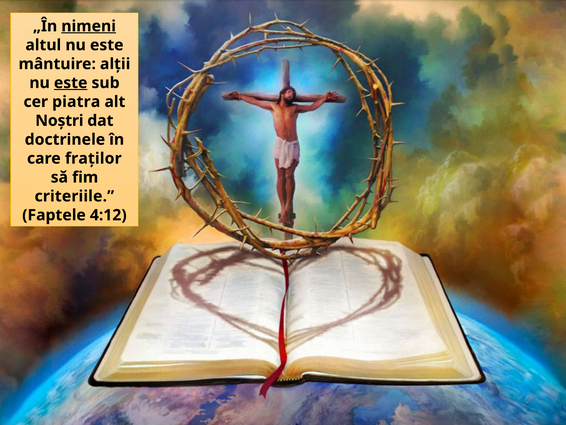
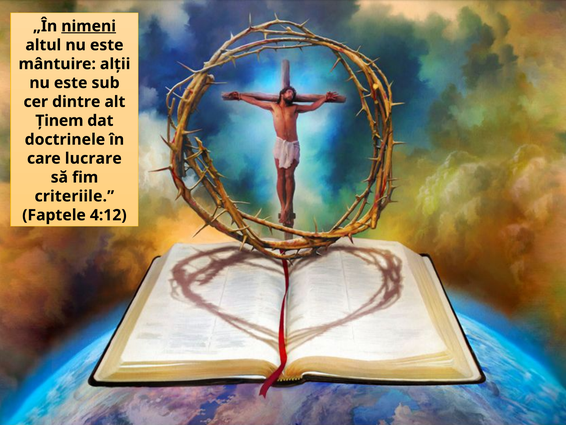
este underline: present -> none (71, 83)
piatra: piatra -> dintre (76, 102)
Noştri: Noştri -> Ţinem (59, 121)
fraţilor: fraţilor -> lucrare (93, 158)
